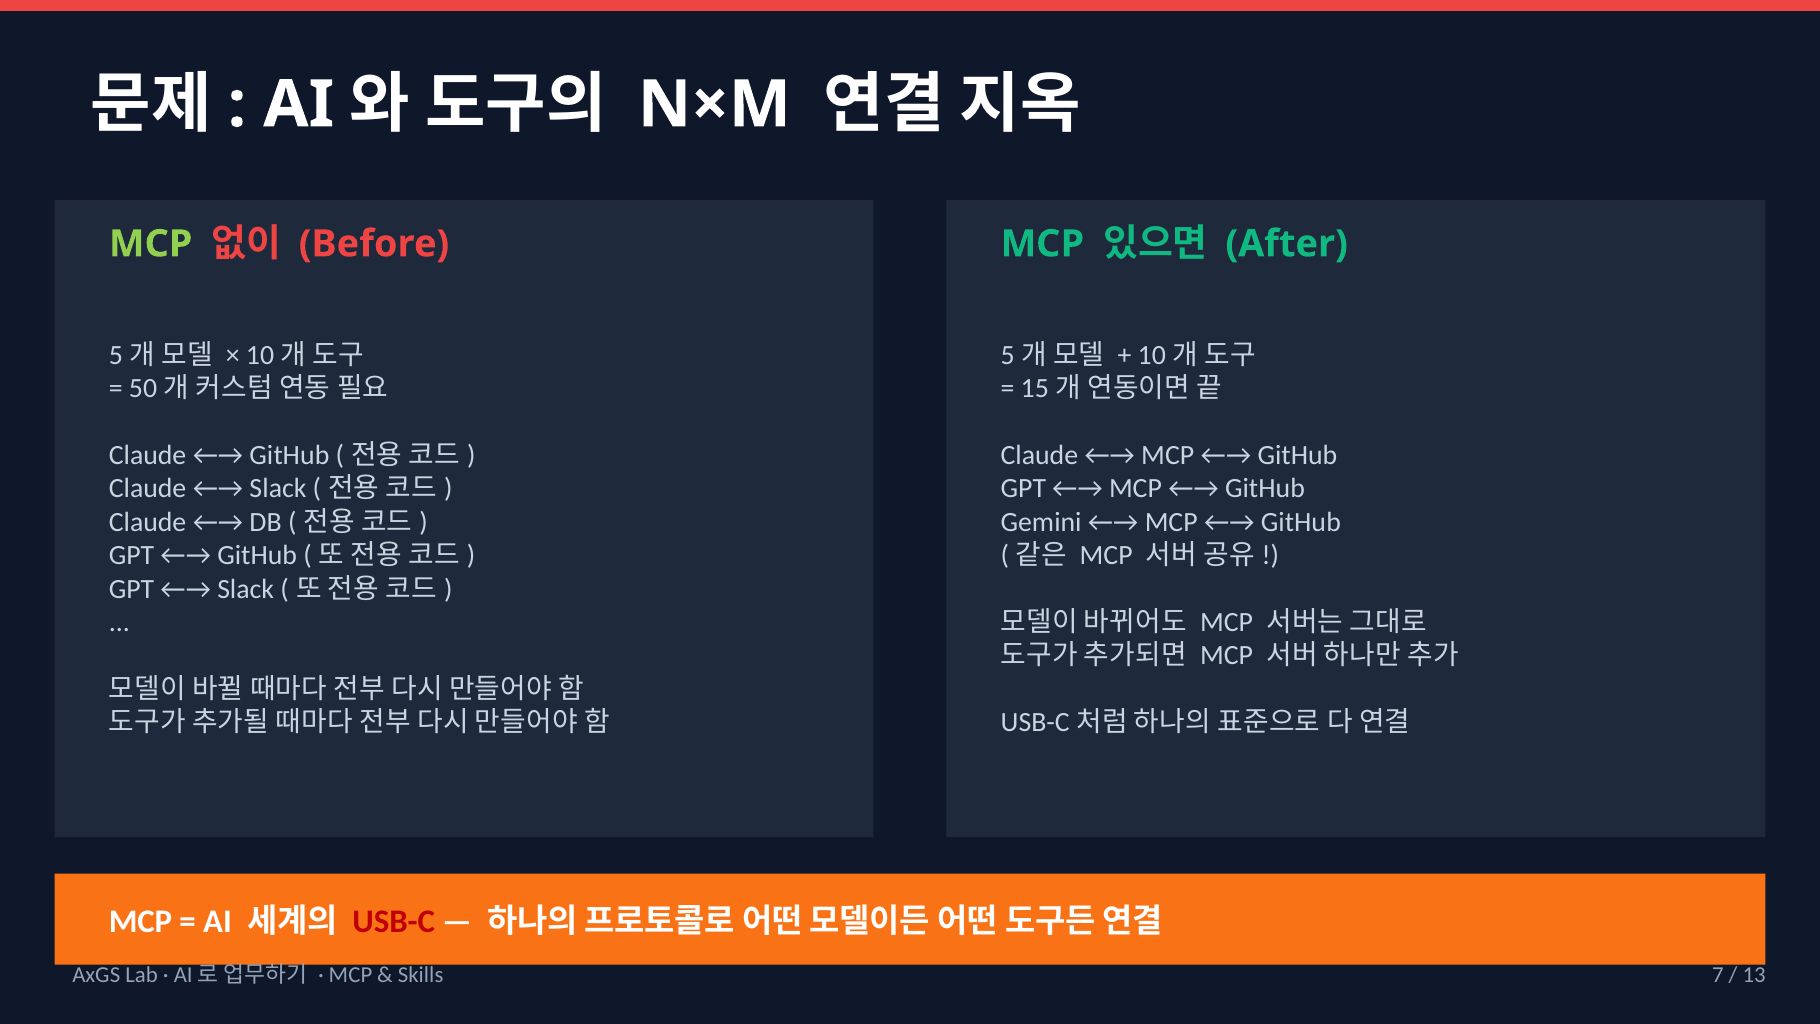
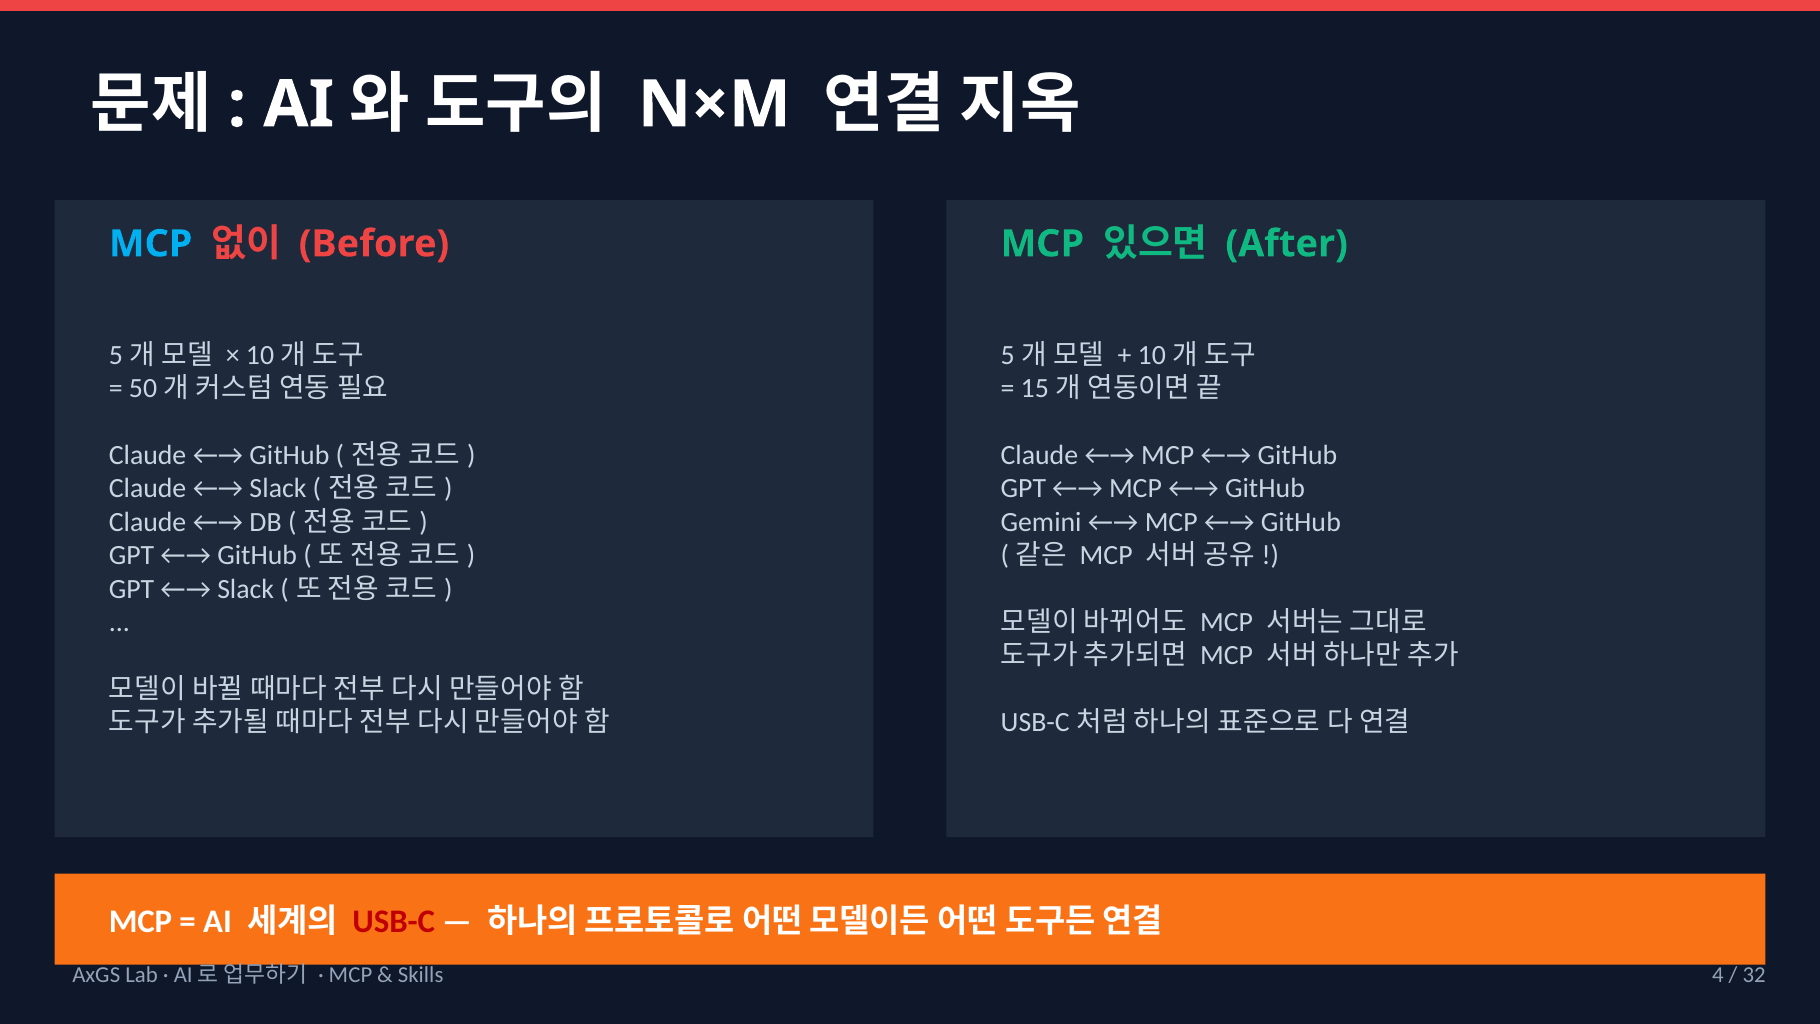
MCP colour: light green -> light blue (151, 244)
7: 7 -> 4 (1718, 975)
13: 13 -> 32 (1754, 975)
